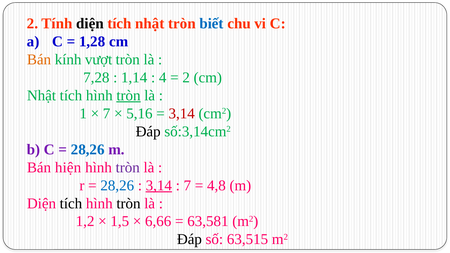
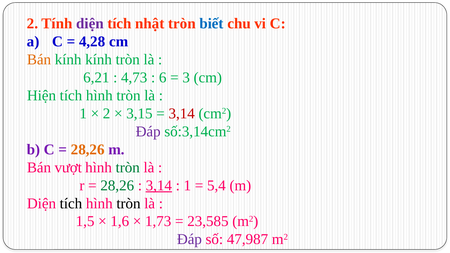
diện colour: black -> purple (90, 24)
1,28: 1,28 -> 4,28 (92, 42)
kính vượt: vượt -> kính (99, 60)
7,28: 7,28 -> 6,21 (96, 78)
1,14: 1,14 -> 4,73 (134, 78)
4: 4 -> 6 (163, 78)
2: 2 -> 3 (186, 78)
Nhật: Nhật -> Hiện (41, 96)
tròn underline: present -> none (128, 96)
7: 7 -> 2 (107, 114)
5,16: 5,16 -> 3,15 (139, 114)
Đáp colour: black -> purple (148, 132)
28,26 colour: blue -> orange (88, 150)
hiện: hiện -> vượt (68, 168)
tròn colour: purple -> green (128, 168)
28,26 colour: blue -> green (117, 186)
7: 7 -> 1 (187, 186)
4,8: 4,8 -> 5,4 (216, 186)
1,2: 1,2 -> 1,5 (85, 222)
1,5: 1,5 -> 1,6 (120, 222)
6,66: 6,66 -> 1,73 (158, 222)
63,581: 63,581 -> 23,585 (208, 222)
Đáp colour: black -> purple (189, 240)
63,515: 63,515 -> 47,987 (247, 240)
